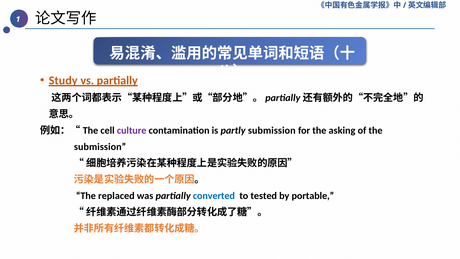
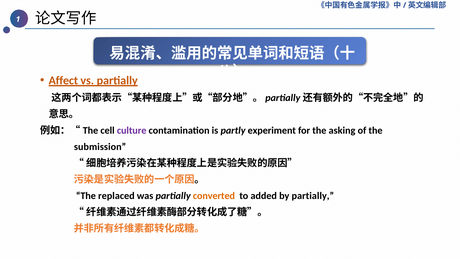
Study: Study -> Affect (63, 80)
partly submission: submission -> experiment (272, 130)
converted colour: blue -> orange (214, 196)
tested: tested -> added (264, 196)
by portable: portable -> partially (313, 196)
